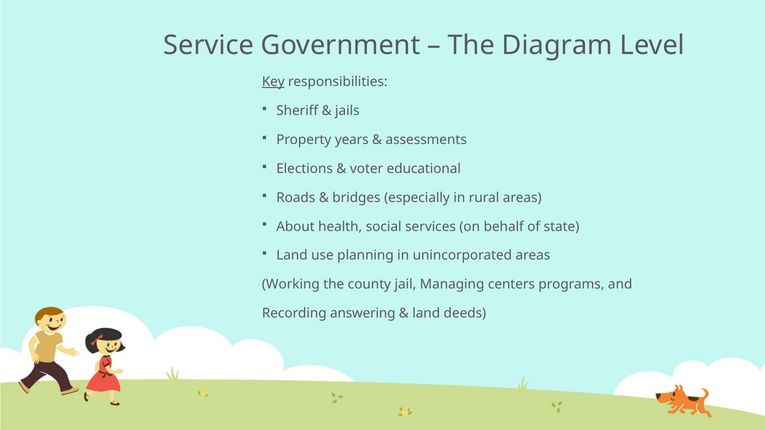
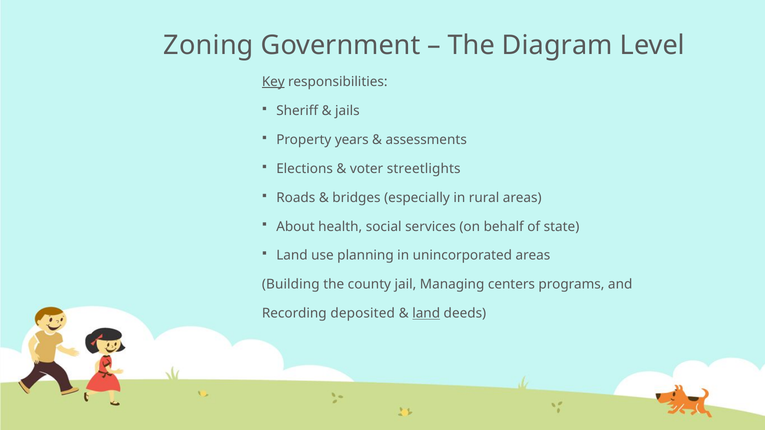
Service: Service -> Zoning (209, 45)
educational: educational -> streetlights (424, 169)
Working: Working -> Building (291, 285)
answering: answering -> deposited (363, 314)
land underline: none -> present (426, 314)
